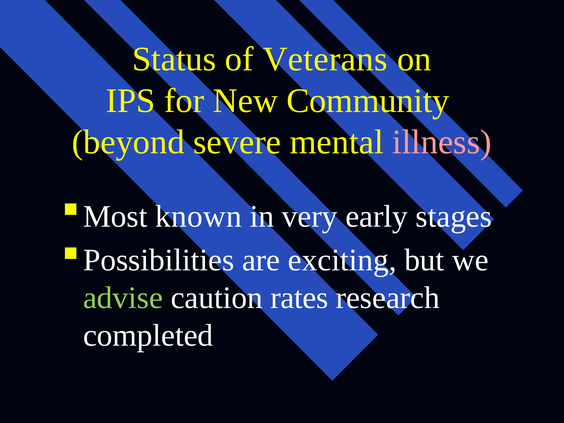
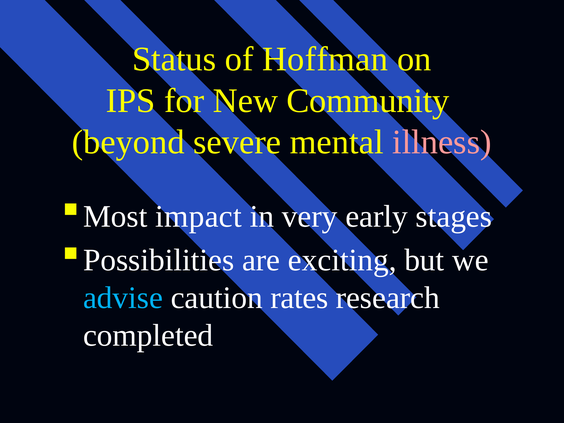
Veterans: Veterans -> Hoffman (325, 59)
known: known -> impact (198, 216)
advise colour: light green -> light blue (123, 298)
